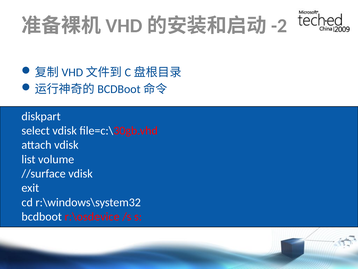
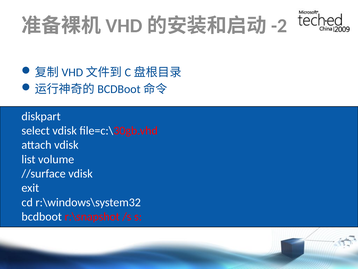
r:\osdevice: r:\osdevice -> r:\snapshot (92, 216)
